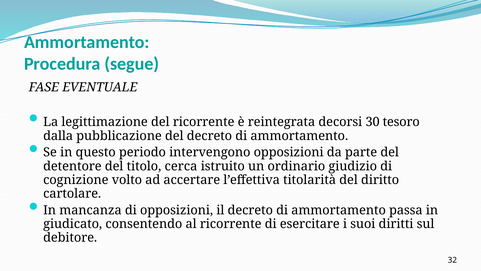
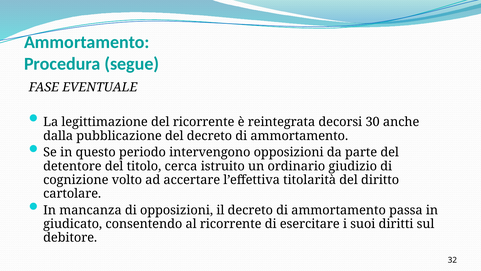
tesoro: tesoro -> anche (401, 122)
